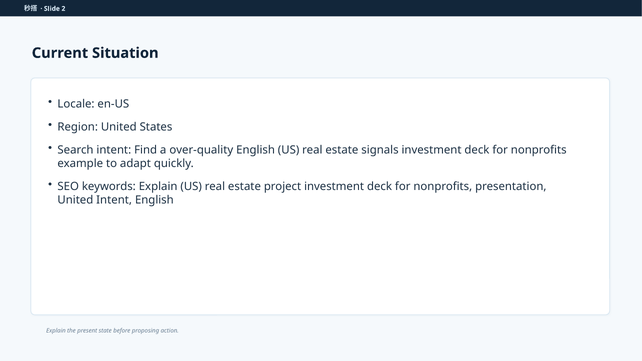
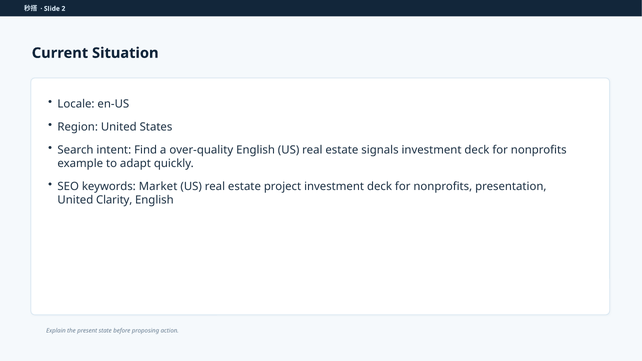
keywords Explain: Explain -> Market (158, 187)
United Intent: Intent -> Clarity (114, 200)
